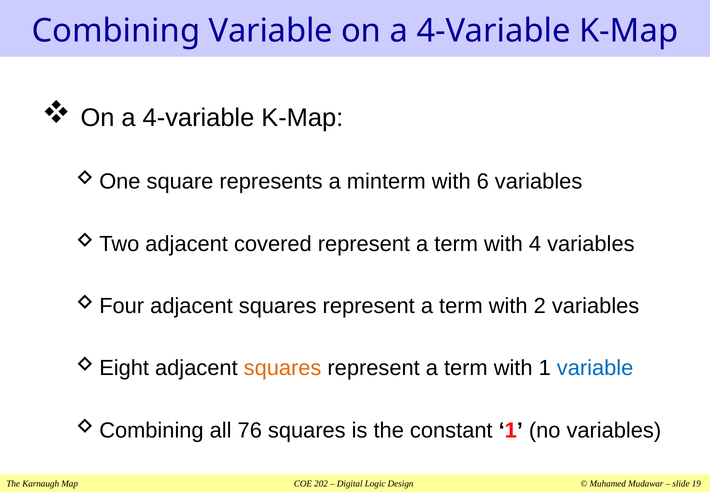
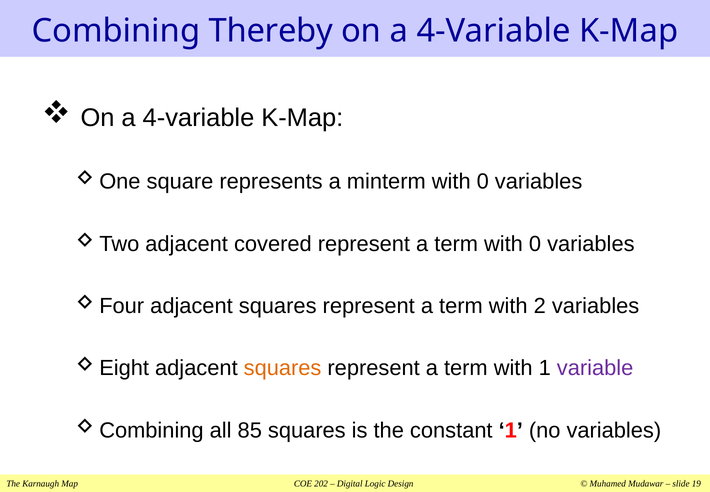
Combining Variable: Variable -> Thereby (271, 31)
minterm with 6: 6 -> 0 (483, 182)
term with 4: 4 -> 0 (535, 244)
variable colour: blue -> purple (595, 368)
76: 76 -> 85 (250, 430)
